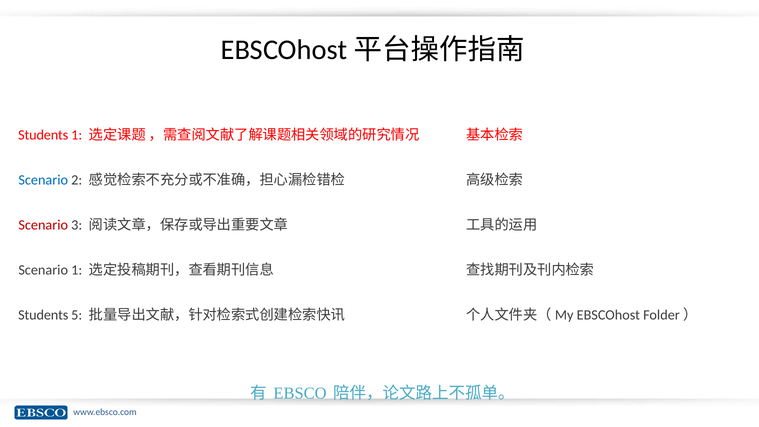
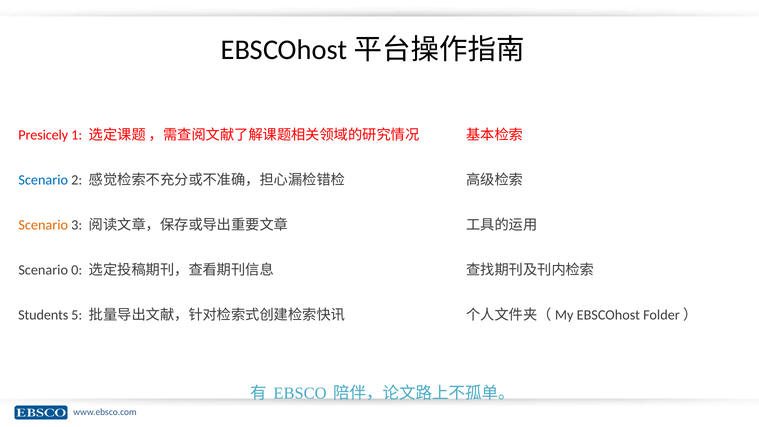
Students: Students -> Presicely (43, 135)
Scenario colour: red -> orange (43, 225)
Scenario 1: 1 -> 0 (77, 270)
